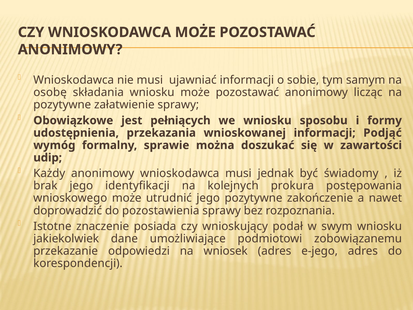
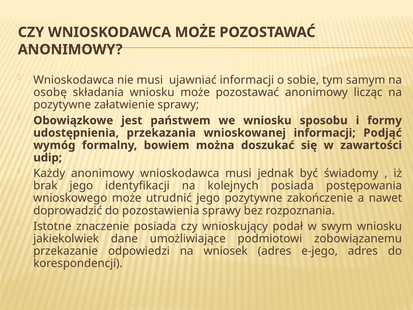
pełniących: pełniących -> państwem (180, 120)
sprawie: sprawie -> bowiem (167, 145)
kolejnych prokura: prokura -> posiada (292, 186)
